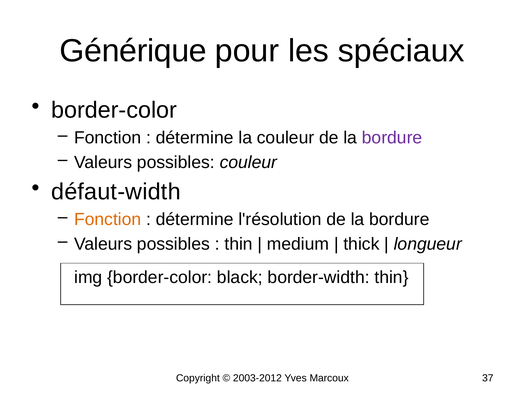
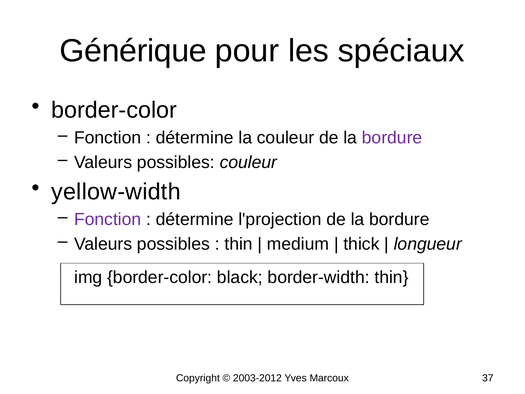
défaut-width: défaut-width -> yellow-width (116, 192)
Fonction colour: orange -> purple (108, 219)
l'résolution: l'résolution -> l'projection (280, 219)
